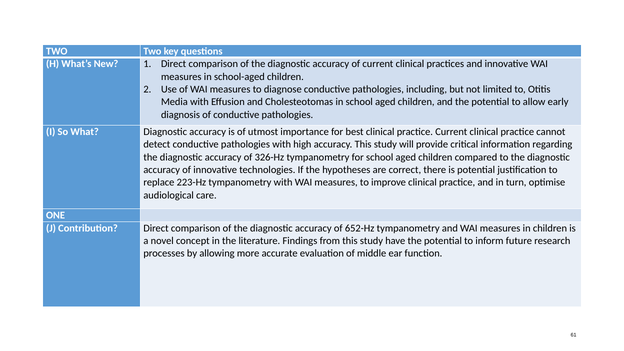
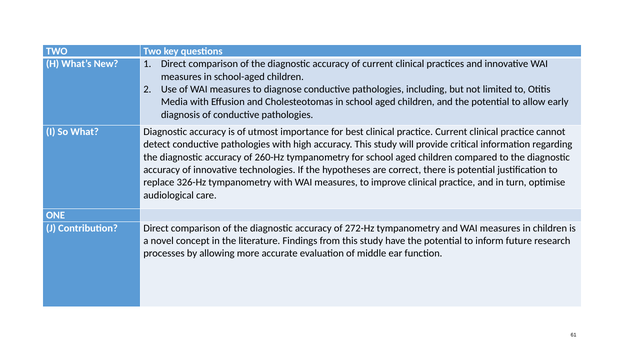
326-Hz: 326-Hz -> 260-Hz (269, 157)
223-Hz: 223-Hz -> 326-Hz (191, 183)
652-Hz: 652-Hz -> 272-Hz (360, 228)
